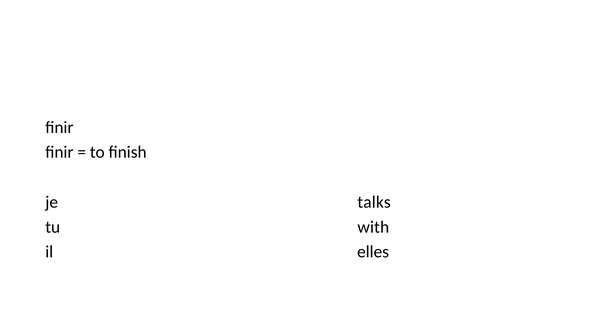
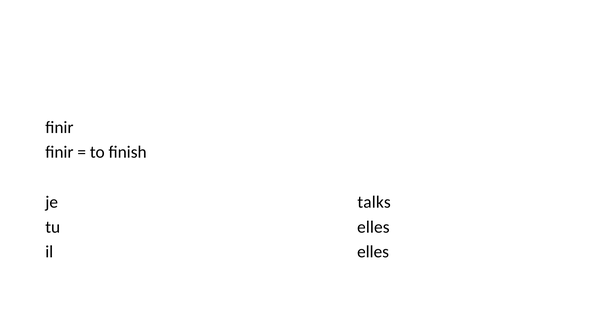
tu with: with -> elles (373, 227)
